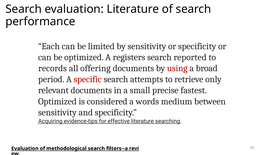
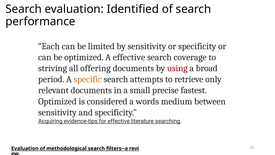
evaluation Literature: Literature -> Identified (133, 9)
A registers: registers -> effective (129, 57)
reported: reported -> coverage (190, 57)
records: records -> striving (53, 68)
specific colour: red -> orange (88, 79)
